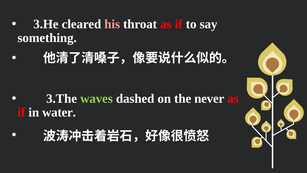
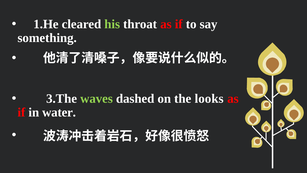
3.He: 3.He -> 1.He (46, 24)
his colour: pink -> light green (112, 24)
never: never -> looks (209, 98)
